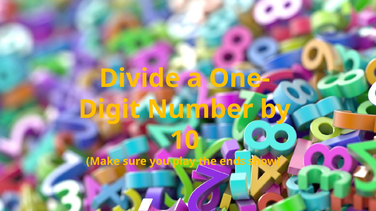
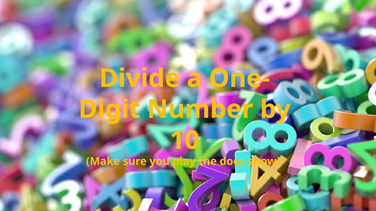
ends: ends -> does (232, 162)
